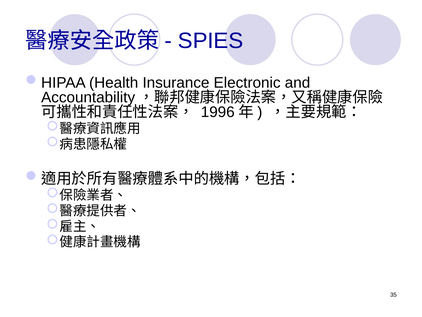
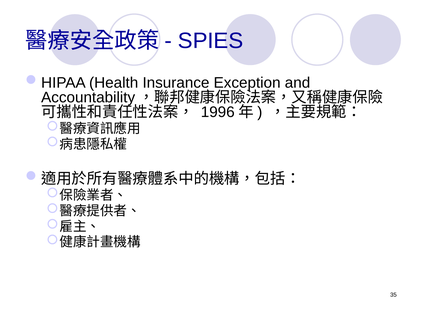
Electronic: Electronic -> Exception (247, 83)
